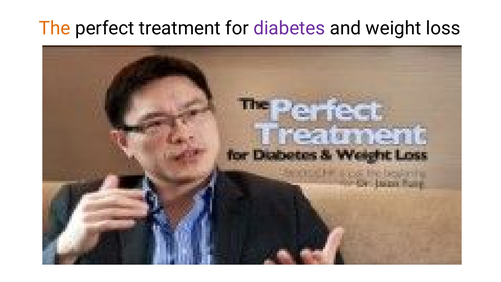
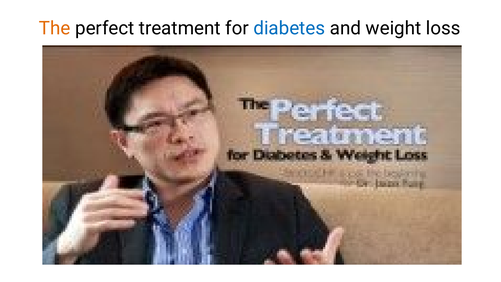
diabetes colour: purple -> blue (289, 28)
